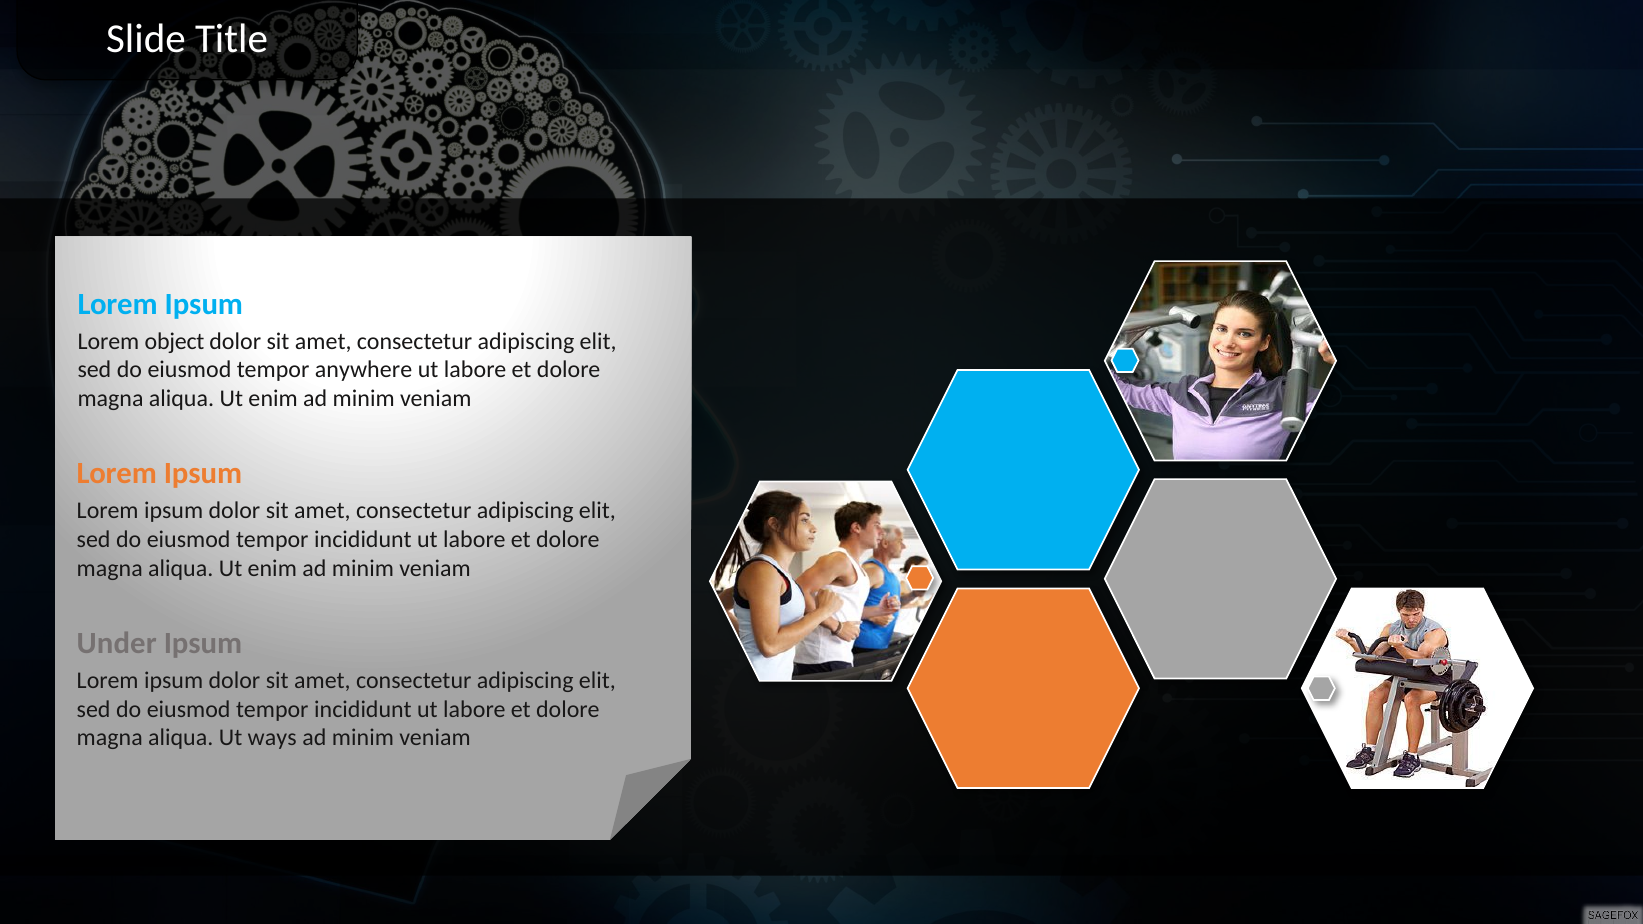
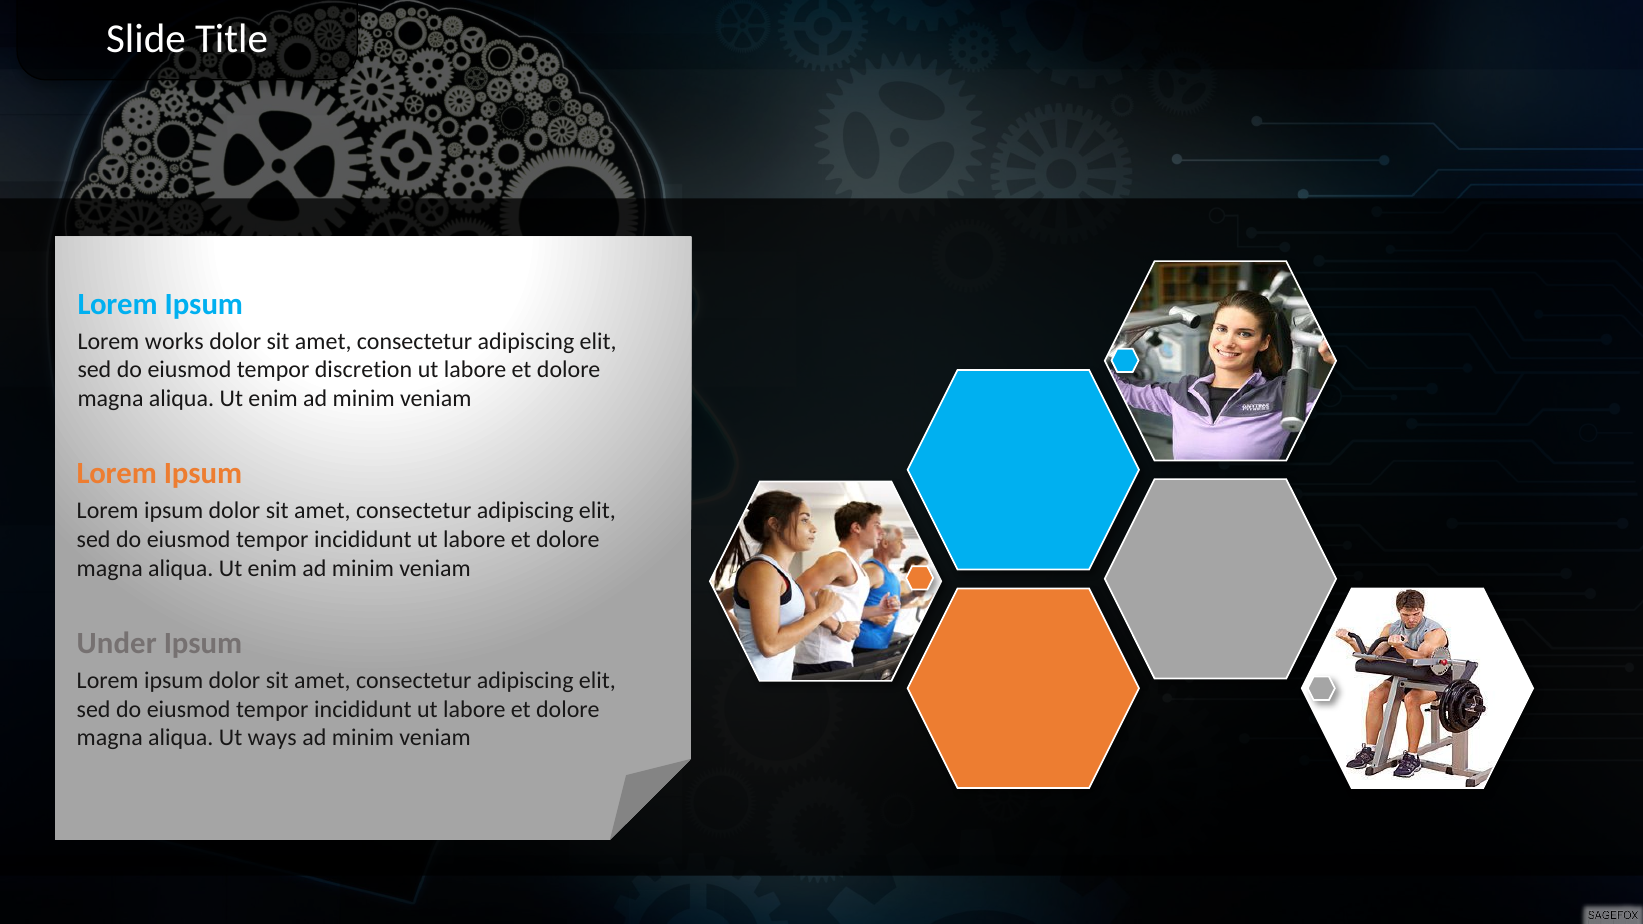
object: object -> works (174, 341)
anywhere: anywhere -> discretion (364, 370)
